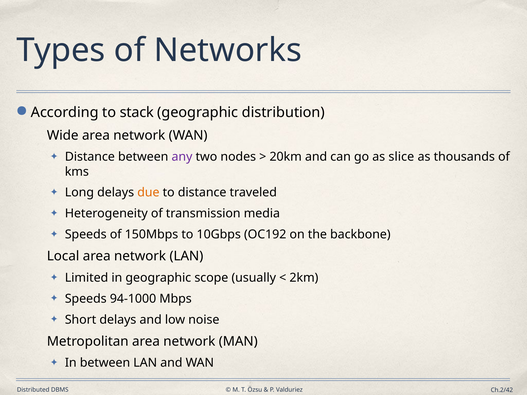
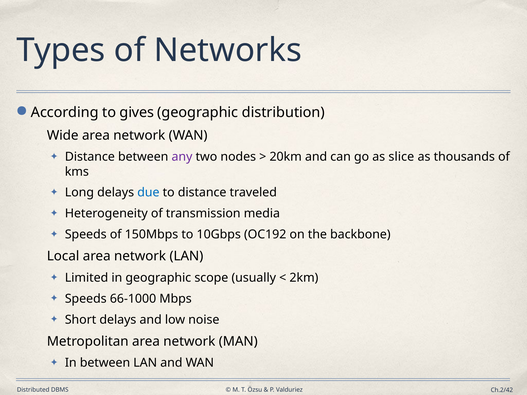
stack: stack -> gives (137, 113)
due colour: orange -> blue (148, 193)
94-1000: 94-1000 -> 66-1000 (133, 299)
